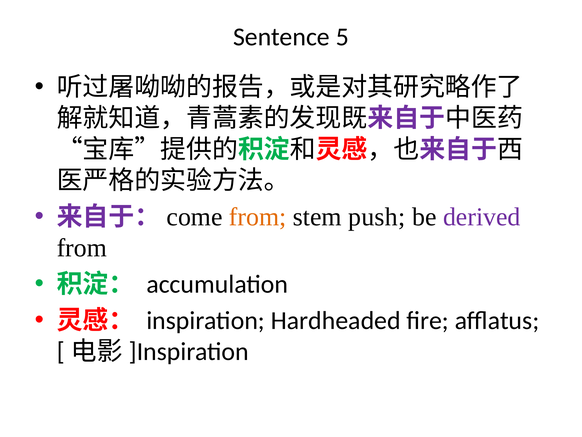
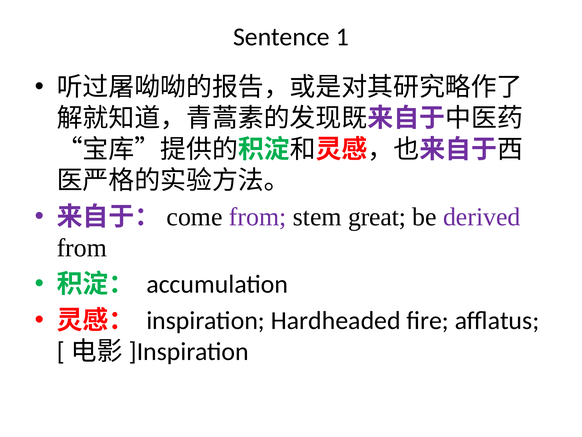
5: 5 -> 1 (342, 37)
from colour: orange -> purple (258, 217)
push: push -> great (377, 217)
